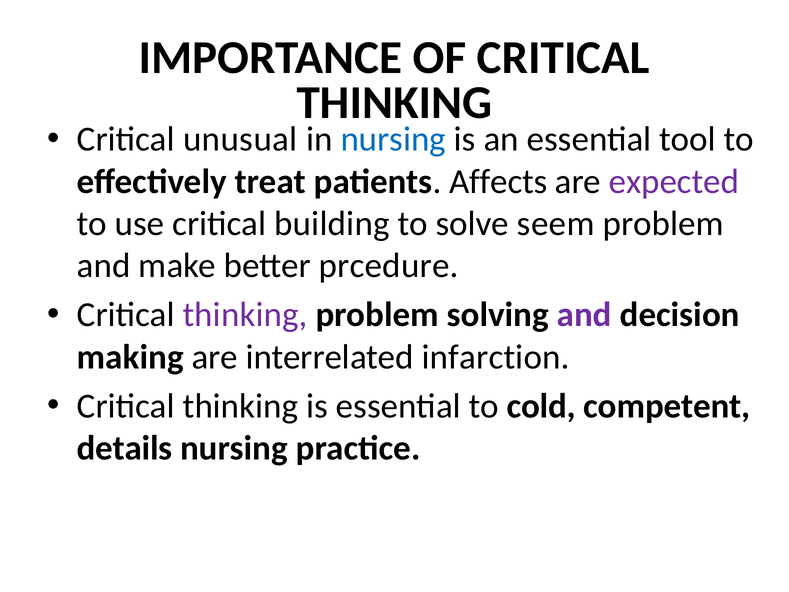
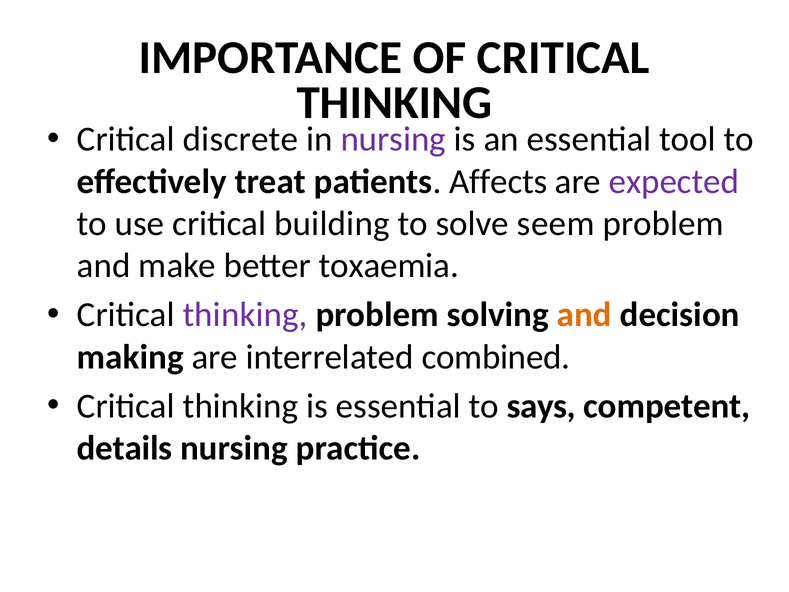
unusual: unusual -> discrete (240, 139)
nursing colour: blue -> purple (393, 139)
prcedure: prcedure -> toxaemia (389, 266)
and colour: purple -> orange (584, 315)
infarction: infarction -> combined (496, 357)
cold: cold -> says (541, 406)
